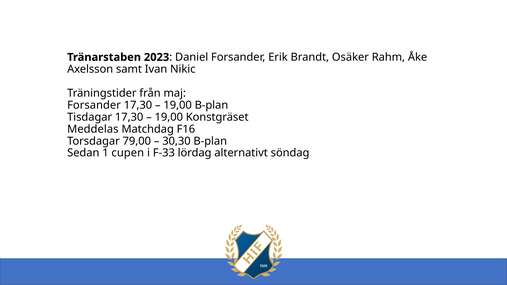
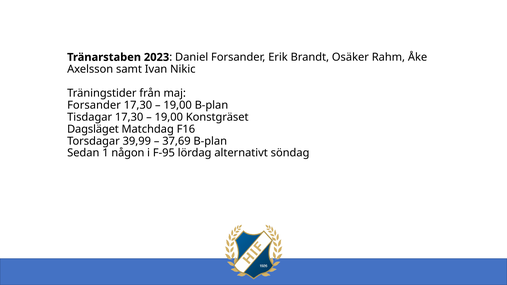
Meddelas: Meddelas -> Dagsläget (93, 129)
79,00: 79,00 -> 39,99 (137, 141)
30,30: 30,30 -> 37,69 (176, 141)
cupen: cupen -> någon (128, 153)
F-33: F-33 -> F-95 (164, 153)
